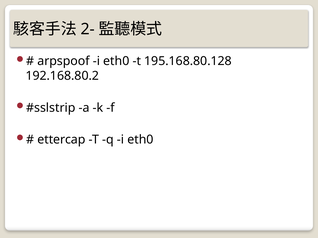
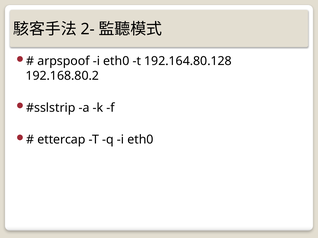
195.168.80.128: 195.168.80.128 -> 192.164.80.128 (188, 61)
